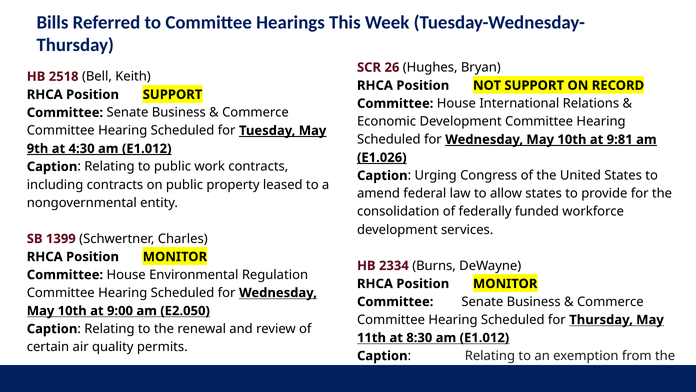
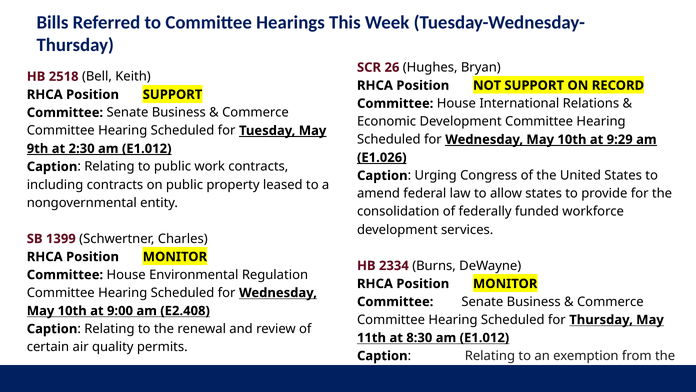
9:81: 9:81 -> 9:29 (620, 139)
4:30: 4:30 -> 2:30 (82, 148)
E2.050: E2.050 -> E2.408 (185, 310)
